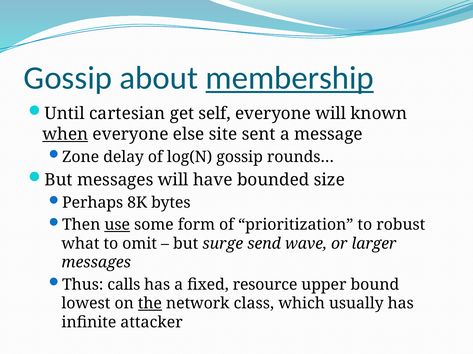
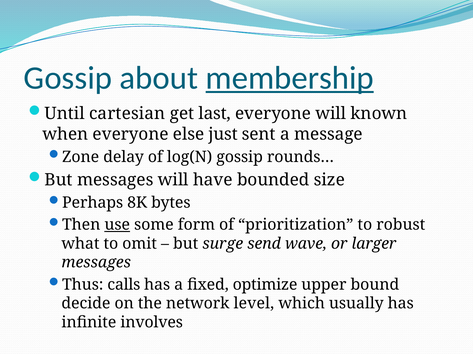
self: self -> last (215, 114)
when underline: present -> none (65, 134)
site: site -> just (223, 134)
resource: resource -> optimize (265, 285)
lowest: lowest -> decide (86, 304)
the underline: present -> none (150, 304)
class: class -> level (254, 304)
attacker: attacker -> involves (152, 323)
